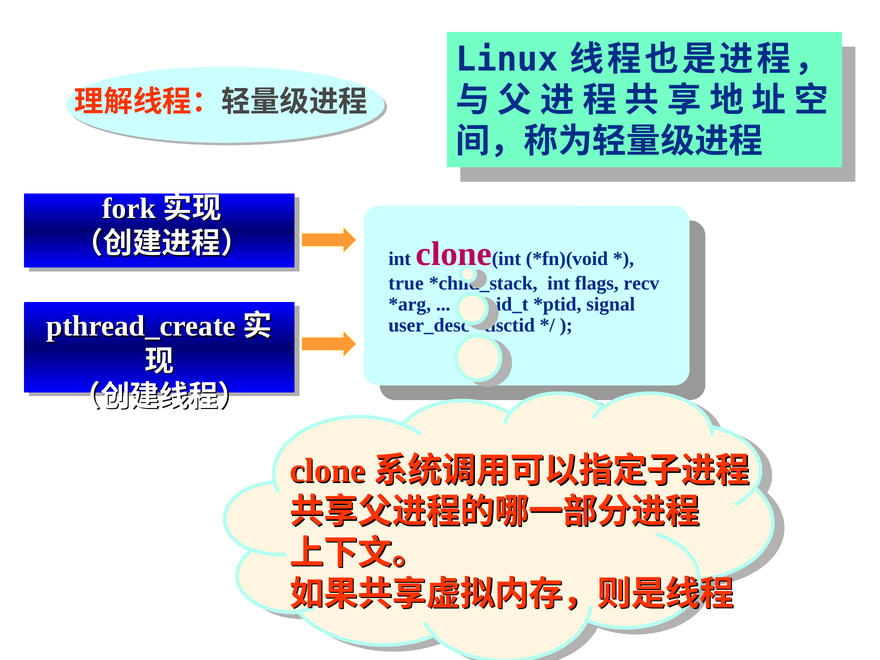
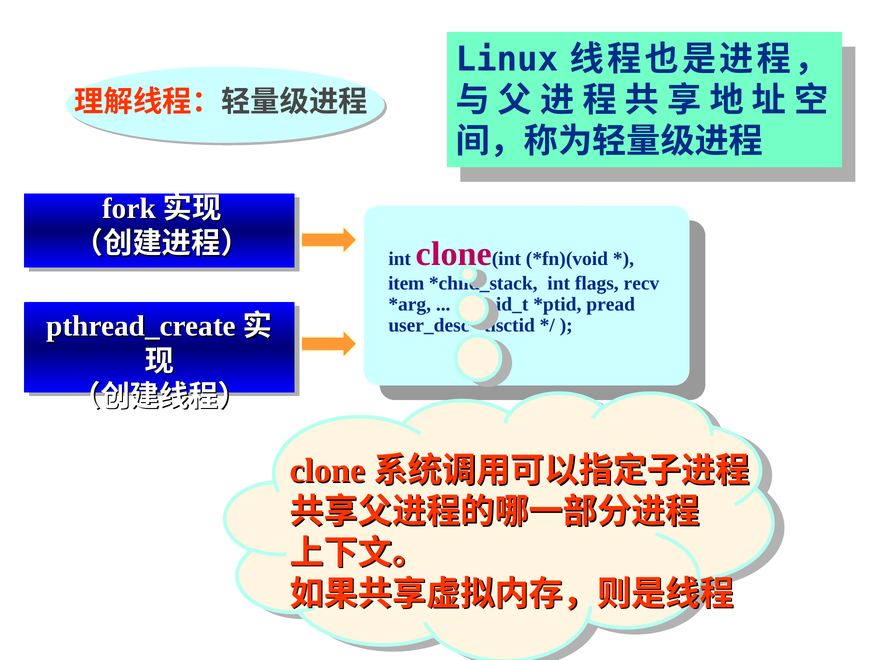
true: true -> item (406, 283)
signal: signal -> pread (611, 304)
